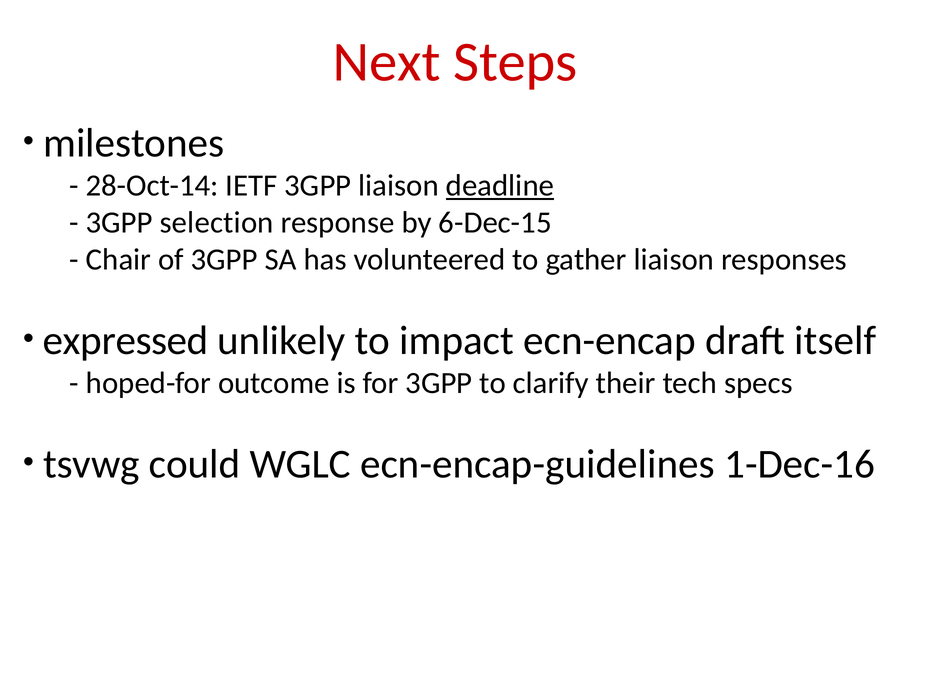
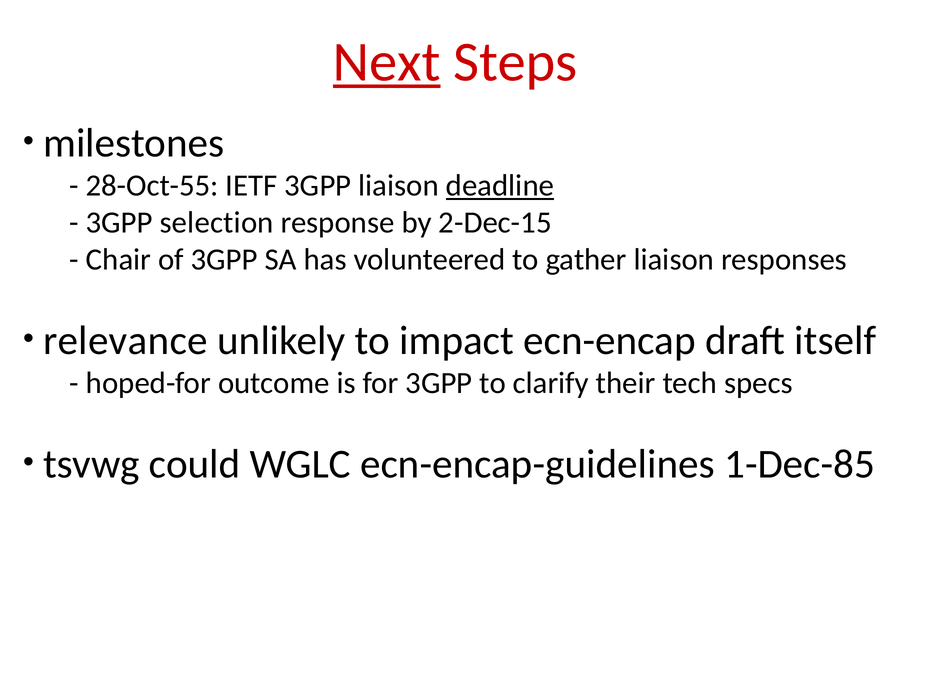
Next underline: none -> present (387, 62)
28-Oct-14: 28-Oct-14 -> 28-Oct-55 (152, 186)
6-Dec-15: 6-Dec-15 -> 2-Dec-15 (495, 223)
expressed: expressed -> relevance (125, 341)
1-Dec-16: 1-Dec-16 -> 1-Dec-85 (800, 464)
